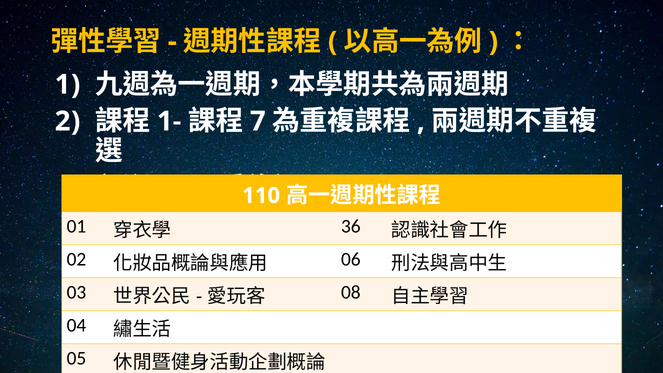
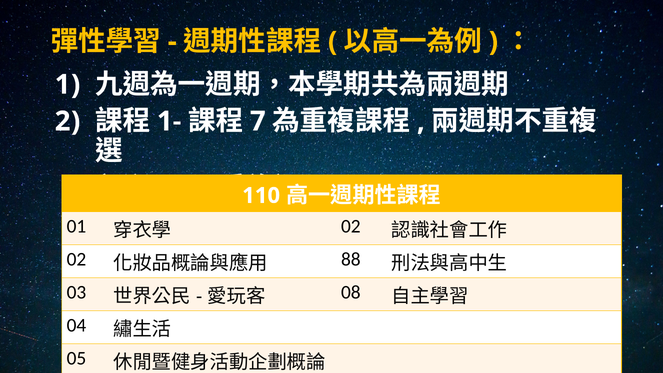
36: 36 -> 02 (351, 226)
06: 06 -> 88 (351, 259)
